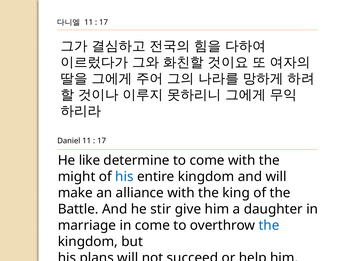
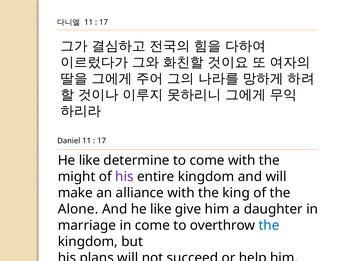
his colour: blue -> purple (124, 177)
Battle: Battle -> Alone (78, 209)
And he stir: stir -> like (161, 209)
